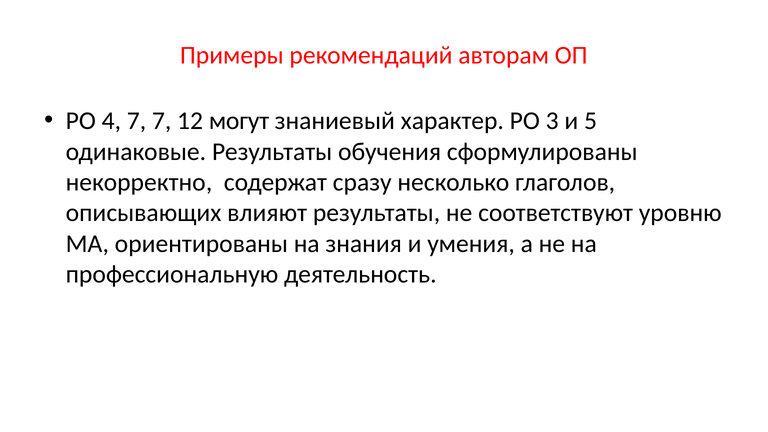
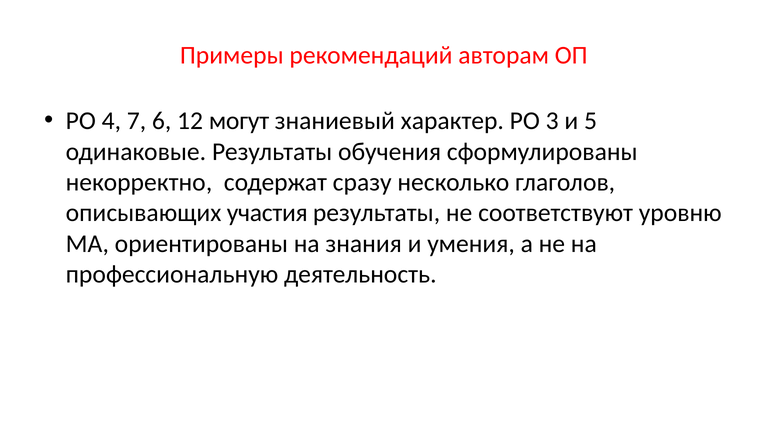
7 7: 7 -> 6 (162, 121)
влияют: влияют -> участия (267, 213)
